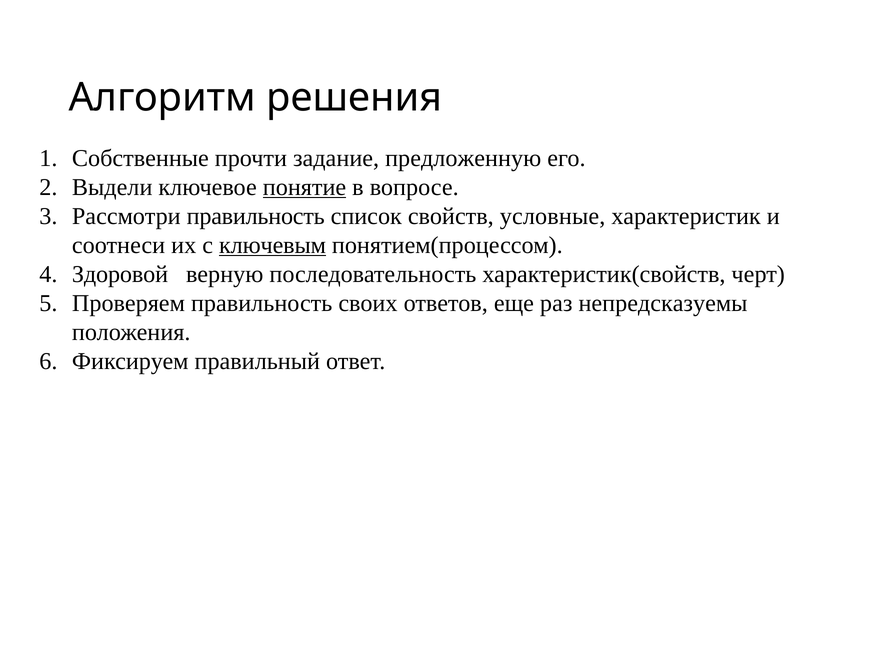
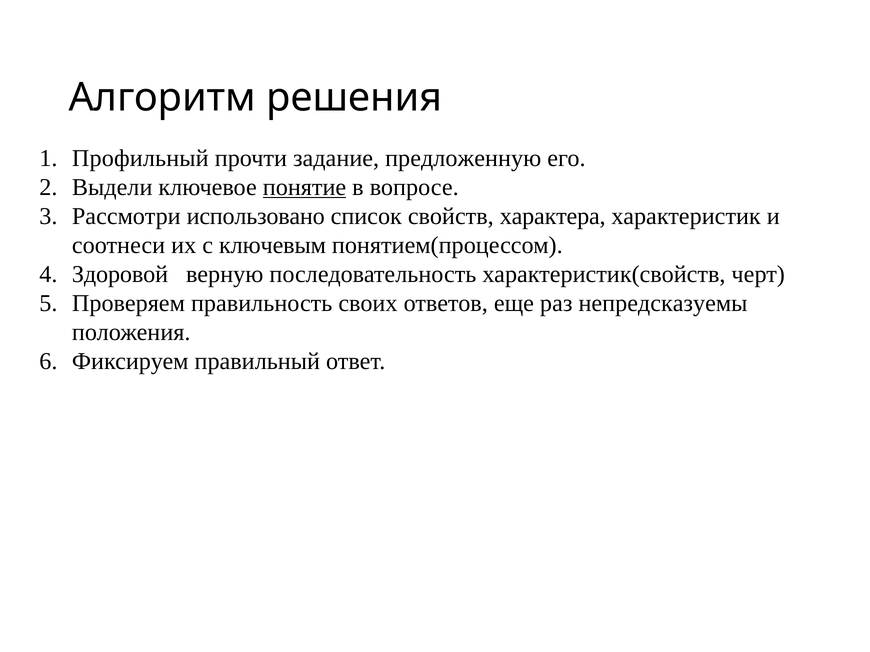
Собственные: Собственные -> Профильный (140, 158)
Рассмотри правильность: правильность -> использовано (256, 216)
условные: условные -> характера (553, 216)
ключевым underline: present -> none (273, 245)
